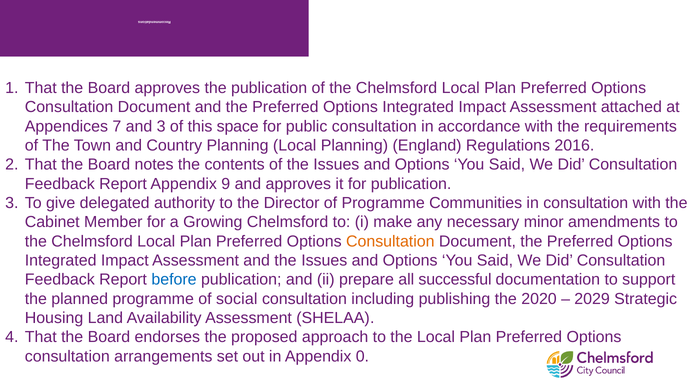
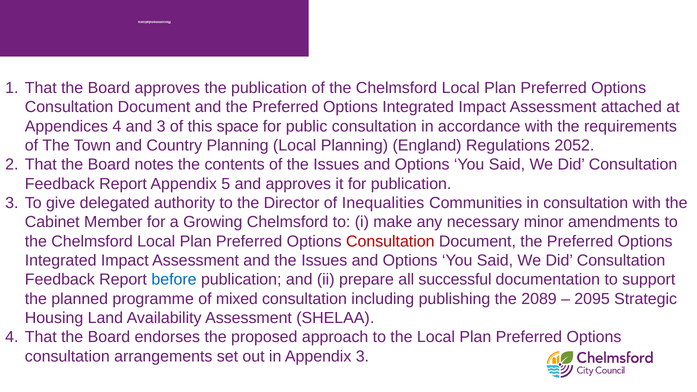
Appendices 7: 7 -> 4 (117, 126)
2016: 2016 -> 2052 (574, 146)
9: 9 -> 5 (226, 184)
of Programme: Programme -> Inequalities (383, 203)
Consultation colour: orange -> red (390, 241)
social: social -> mixed (237, 299)
2020: 2020 -> 2089 (539, 299)
2029: 2029 -> 2095 (592, 299)
Appendix 0: 0 -> 3 (362, 356)
